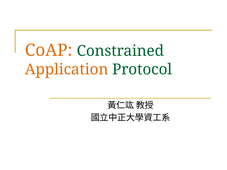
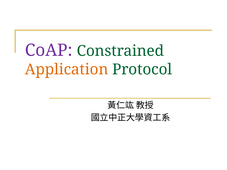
CoAP colour: orange -> purple (49, 50)
